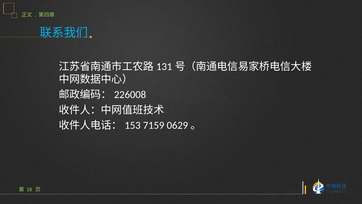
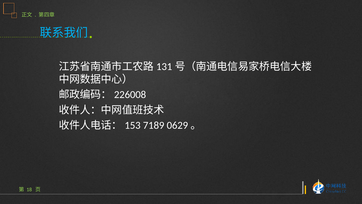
7159: 7159 -> 7189 (154, 125)
